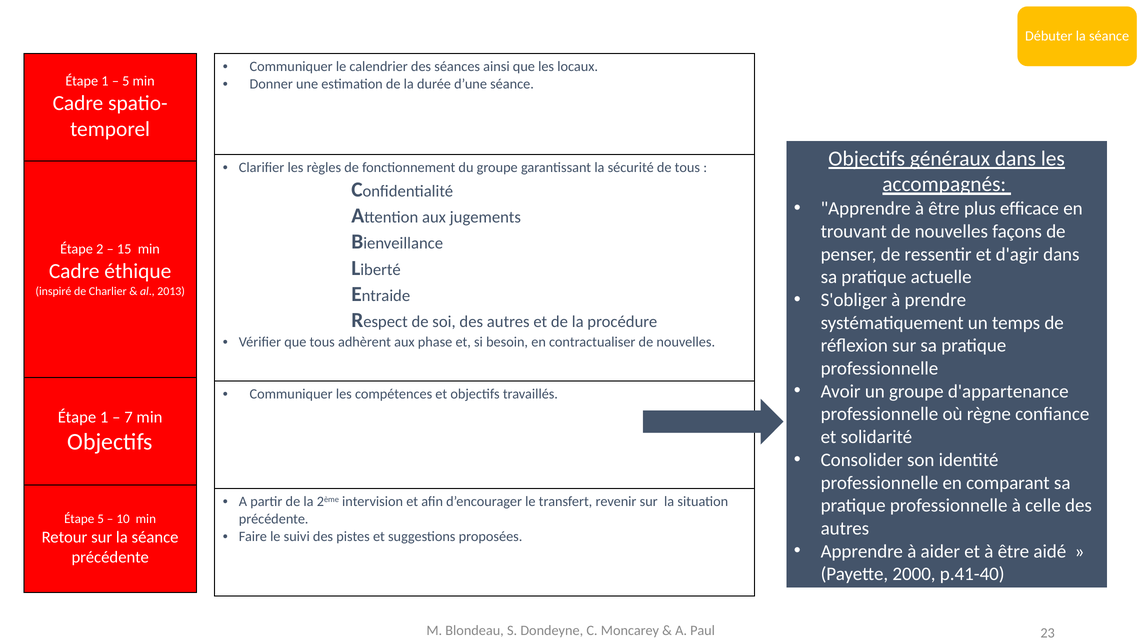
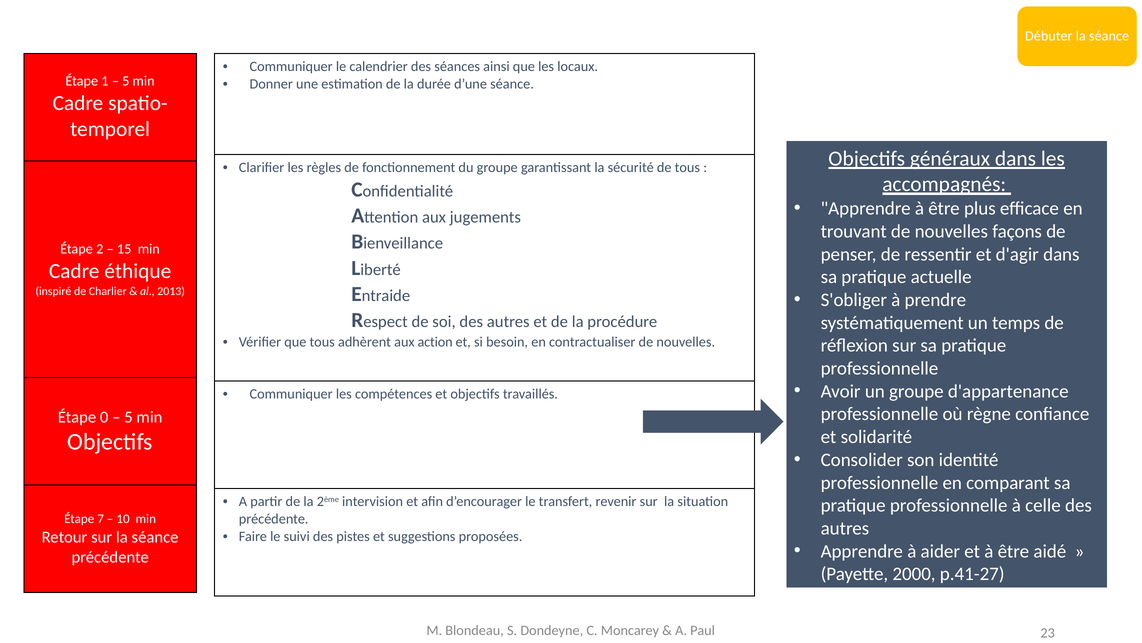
phase: phase -> action (435, 342)
1: 1 -> 0 (104, 417)
7: 7 -> 5 (129, 417)
Étape 5: 5 -> 7 (101, 518)
p.41-40: p.41-40 -> p.41-27 (972, 574)
